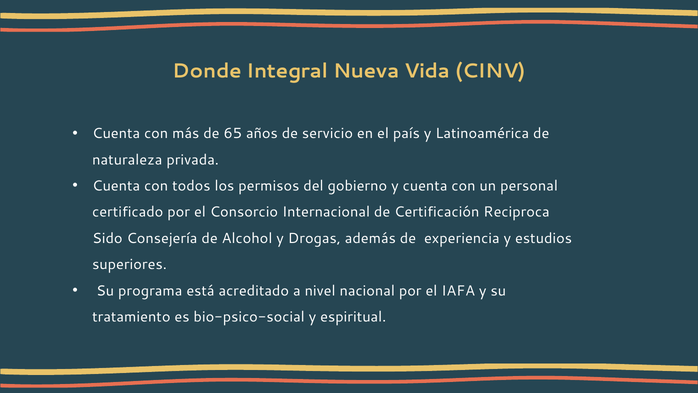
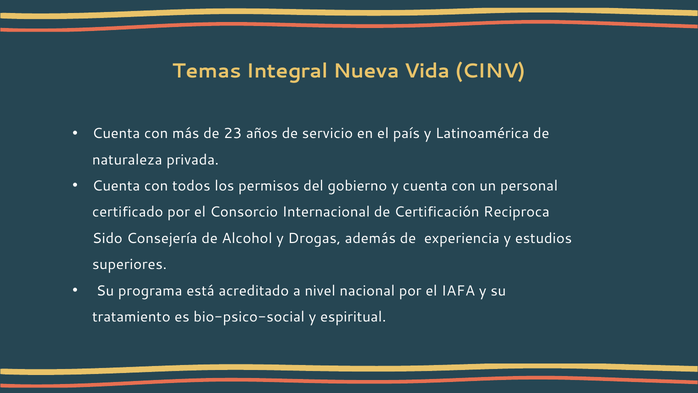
Donde: Donde -> Temas (207, 71)
65: 65 -> 23 (233, 133)
